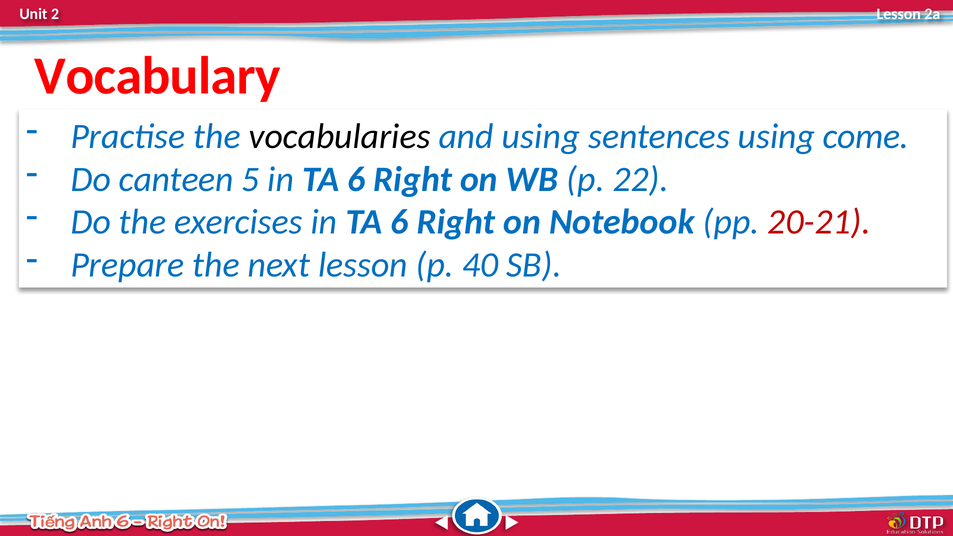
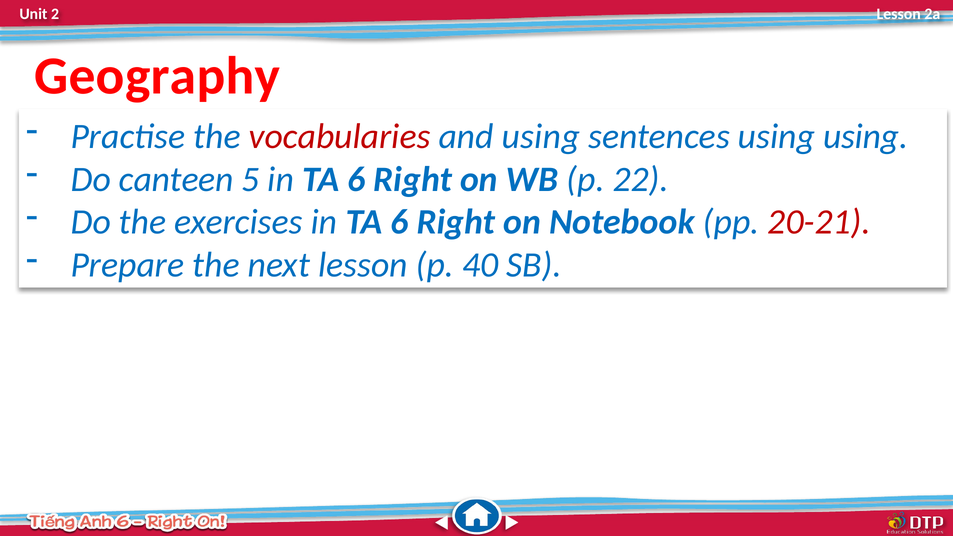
Vocabulary: Vocabulary -> Geography (157, 76)
vocabularies colour: black -> red (340, 136)
using come: come -> using (866, 136)
